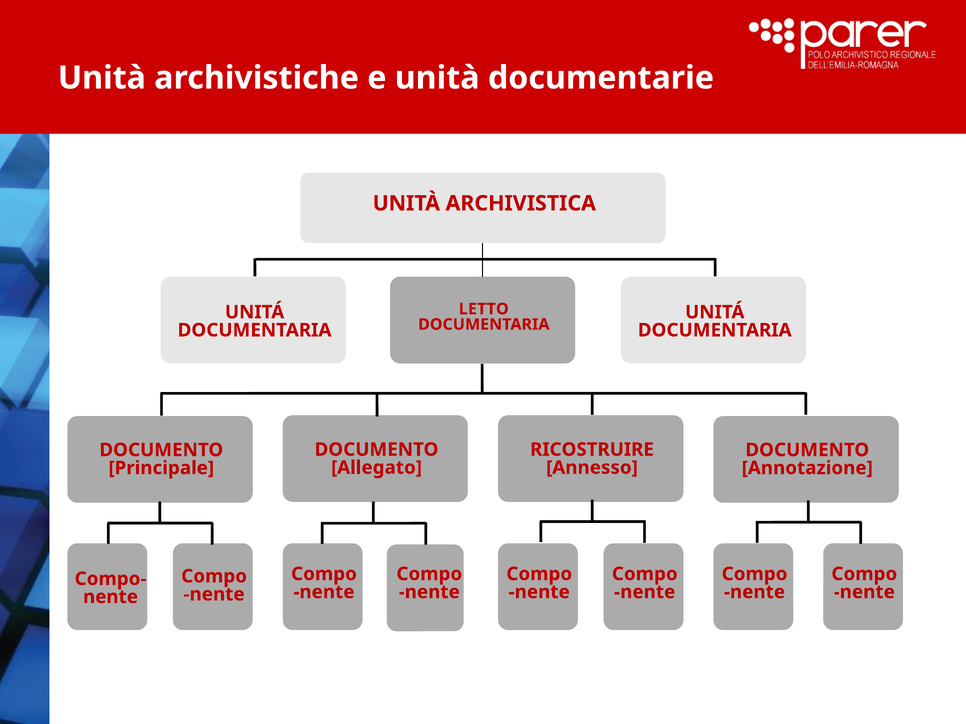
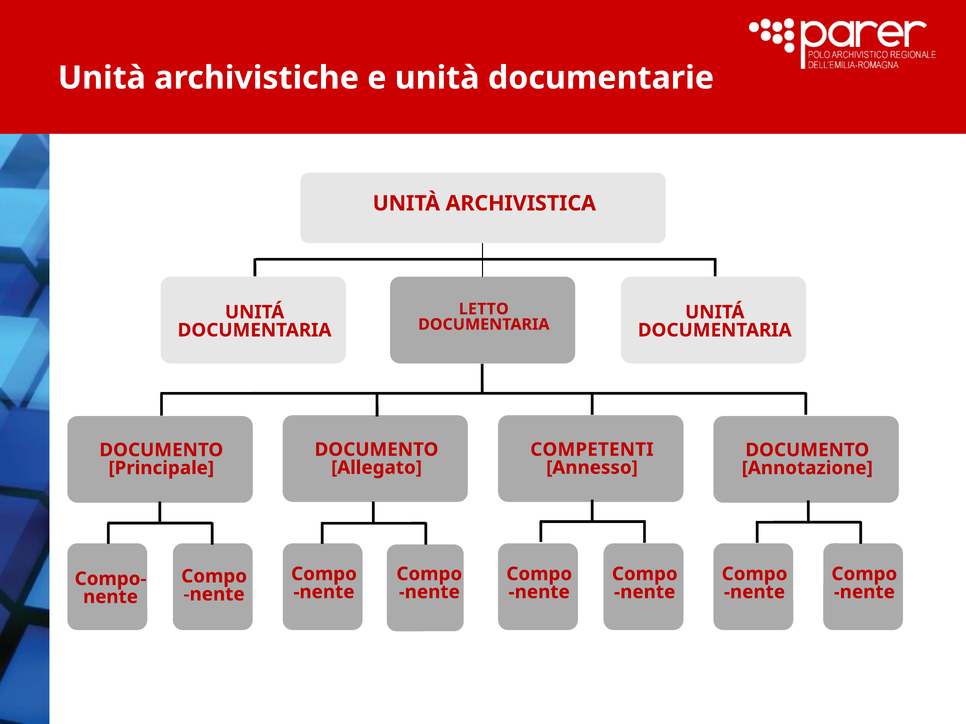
RICOSTRUIRE: RICOSTRUIRE -> COMPETENTI (592, 450)
